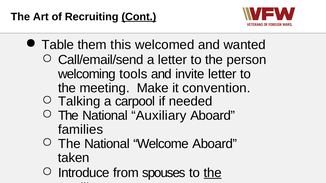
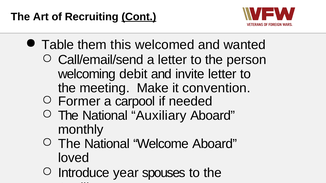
tools: tools -> debit (133, 74)
Talking: Talking -> Former (79, 102)
families: families -> monthly (81, 130)
taken: taken -> loved (74, 158)
from: from -> year (126, 173)
the underline: present -> none (213, 173)
